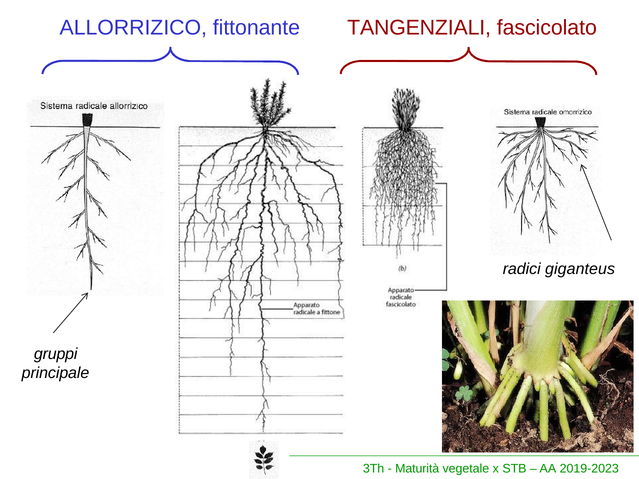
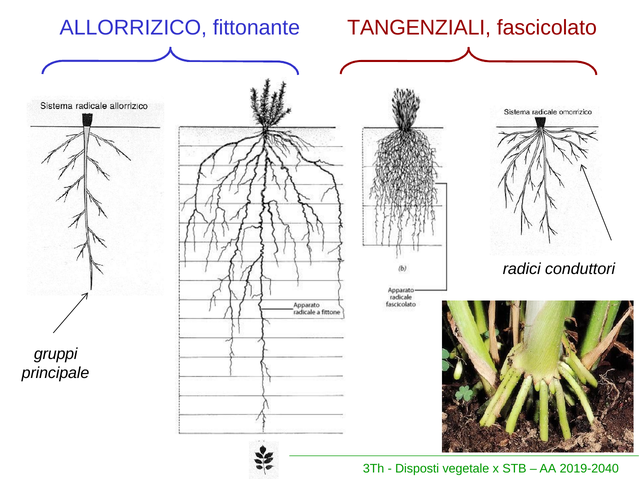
giganteus: giganteus -> conduttori (580, 269)
Maturità: Maturità -> Disposti (417, 469)
2019-2023: 2019-2023 -> 2019-2040 (589, 469)
